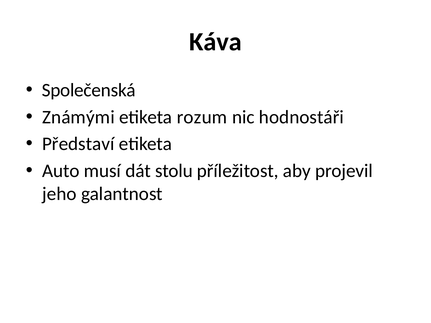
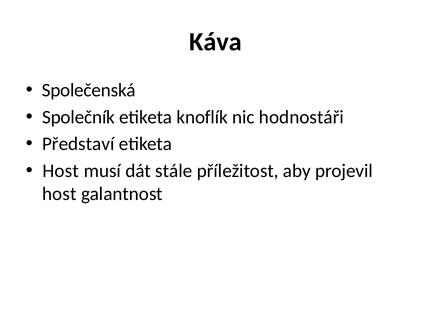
Známými: Známými -> Společník (79, 117)
rozum: rozum -> knoflík (202, 117)
Auto: Auto -> Host (61, 171)
stolu: stolu -> stále (174, 171)
jeho: jeho -> host (59, 194)
